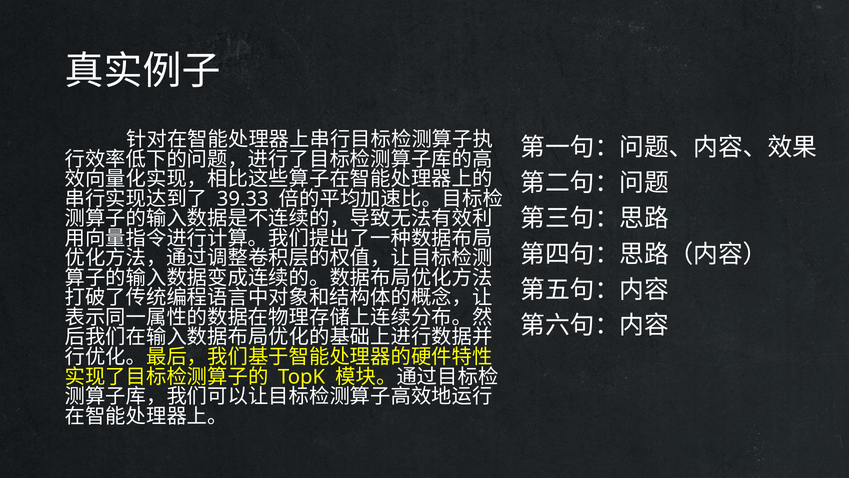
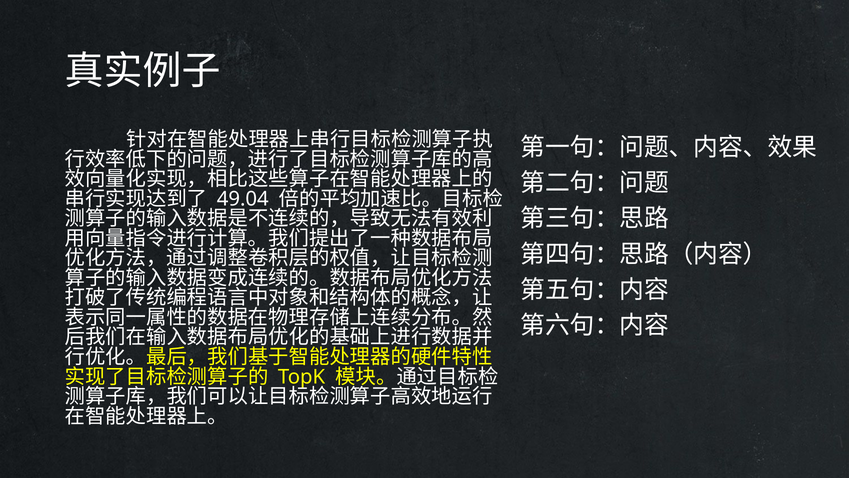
39.33: 39.33 -> 49.04 (243, 199)
